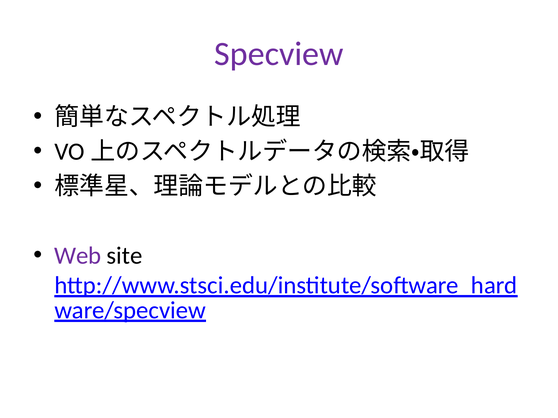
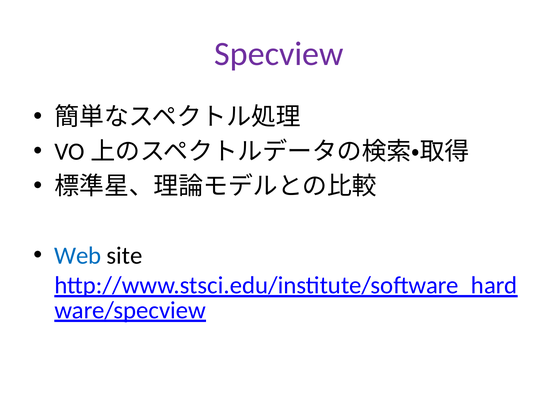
Web colour: purple -> blue (78, 256)
